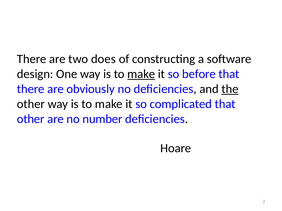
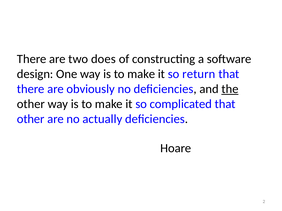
make underline: present -> none (141, 74)
before: before -> return (199, 74)
number: number -> actually (102, 119)
